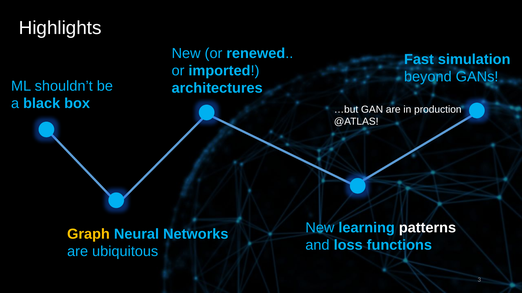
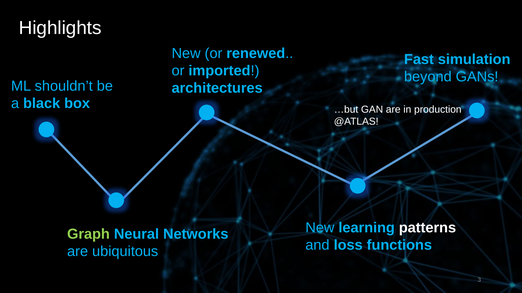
Graph colour: yellow -> light green (88, 234)
